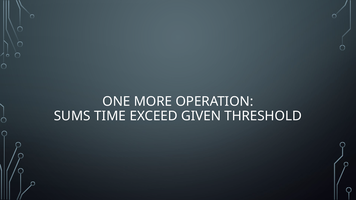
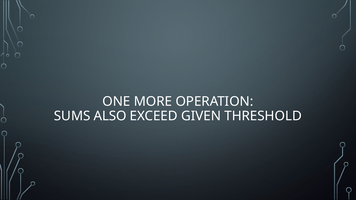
TIME: TIME -> ALSO (110, 116)
